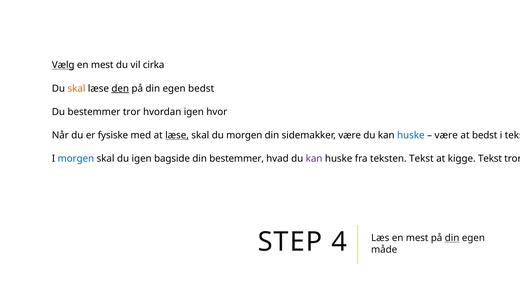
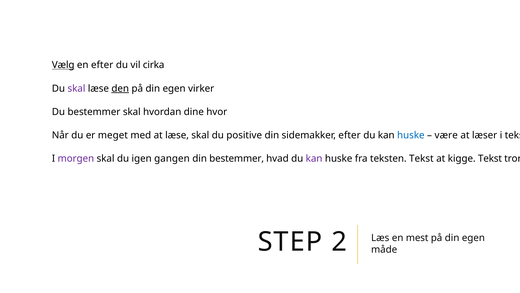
mest: mest -> efter (102, 65)
skal colour: orange -> purple (76, 88)
egen bedst: bedst -> virker (201, 88)
bestemmer tror: tror -> skal (132, 112)
hvordan igen: igen -> dine (194, 112)
fysiske: fysiske -> meget (113, 135)
læse underline: present -> none (177, 135)
du morgen: morgen -> positive (244, 135)
sidemakker være: være -> efter (350, 135)
at bedst: bedst -> læser (485, 135)
morgen colour: blue -> purple (76, 158)
bagside: bagside -> gangen (172, 158)
4: 4 -> 2 (339, 242)
din underline: present -> none (452, 238)
